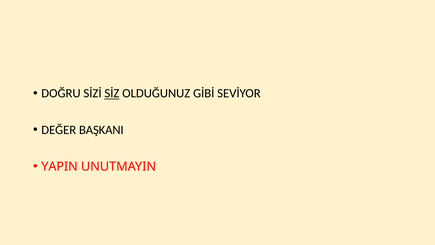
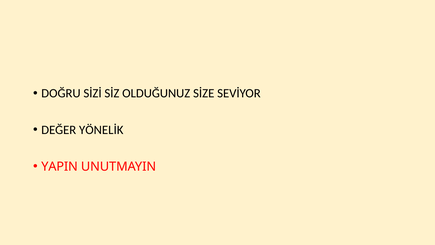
SİZ underline: present -> none (112, 93)
GİBİ: GİBİ -> SİZE (204, 93)
BAŞKANI: BAŞKANI -> YÖNELİK (101, 130)
